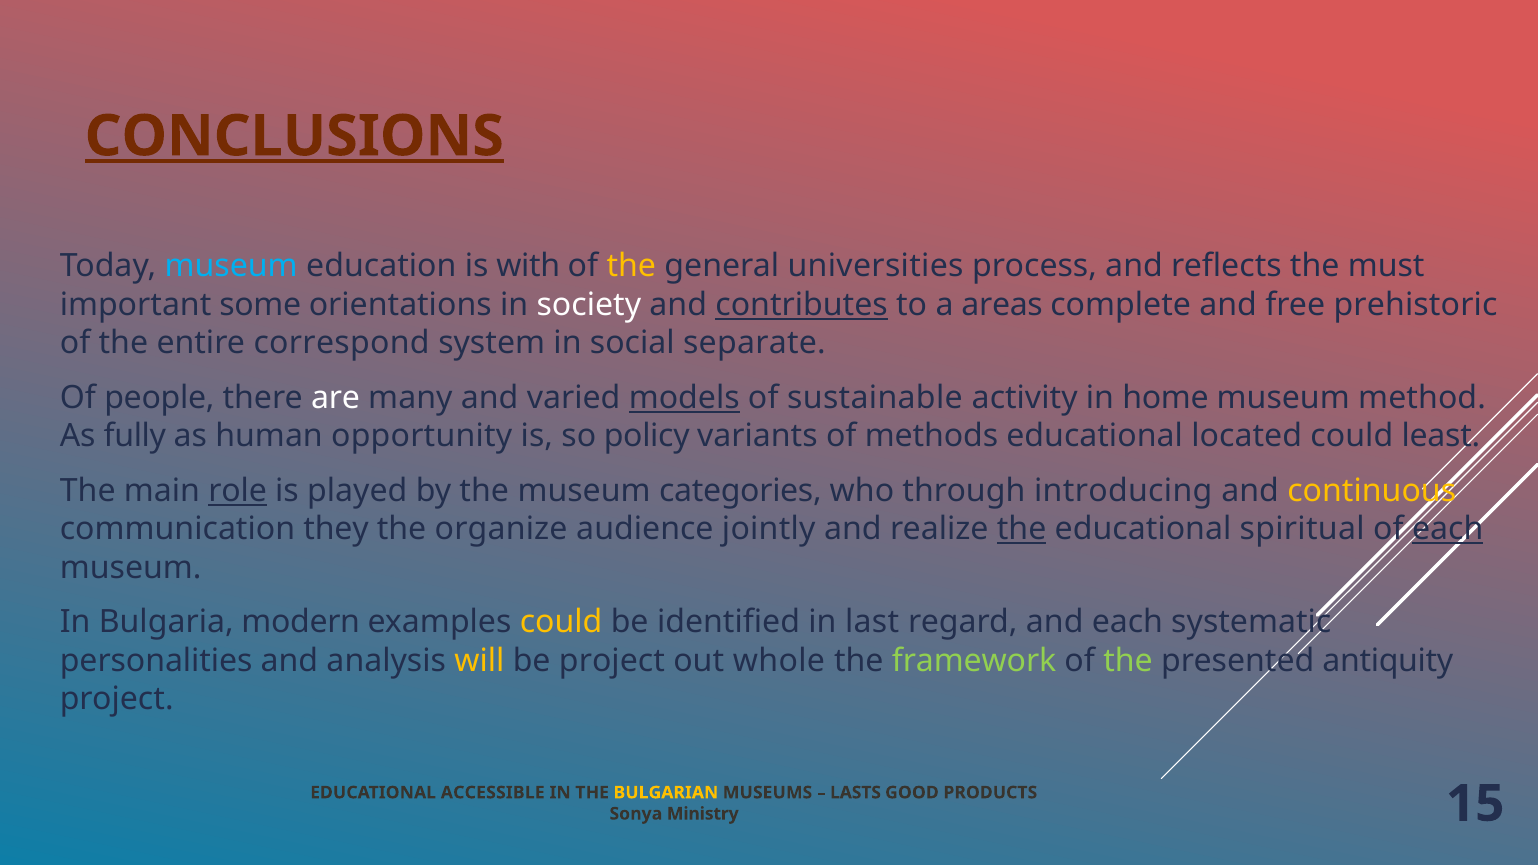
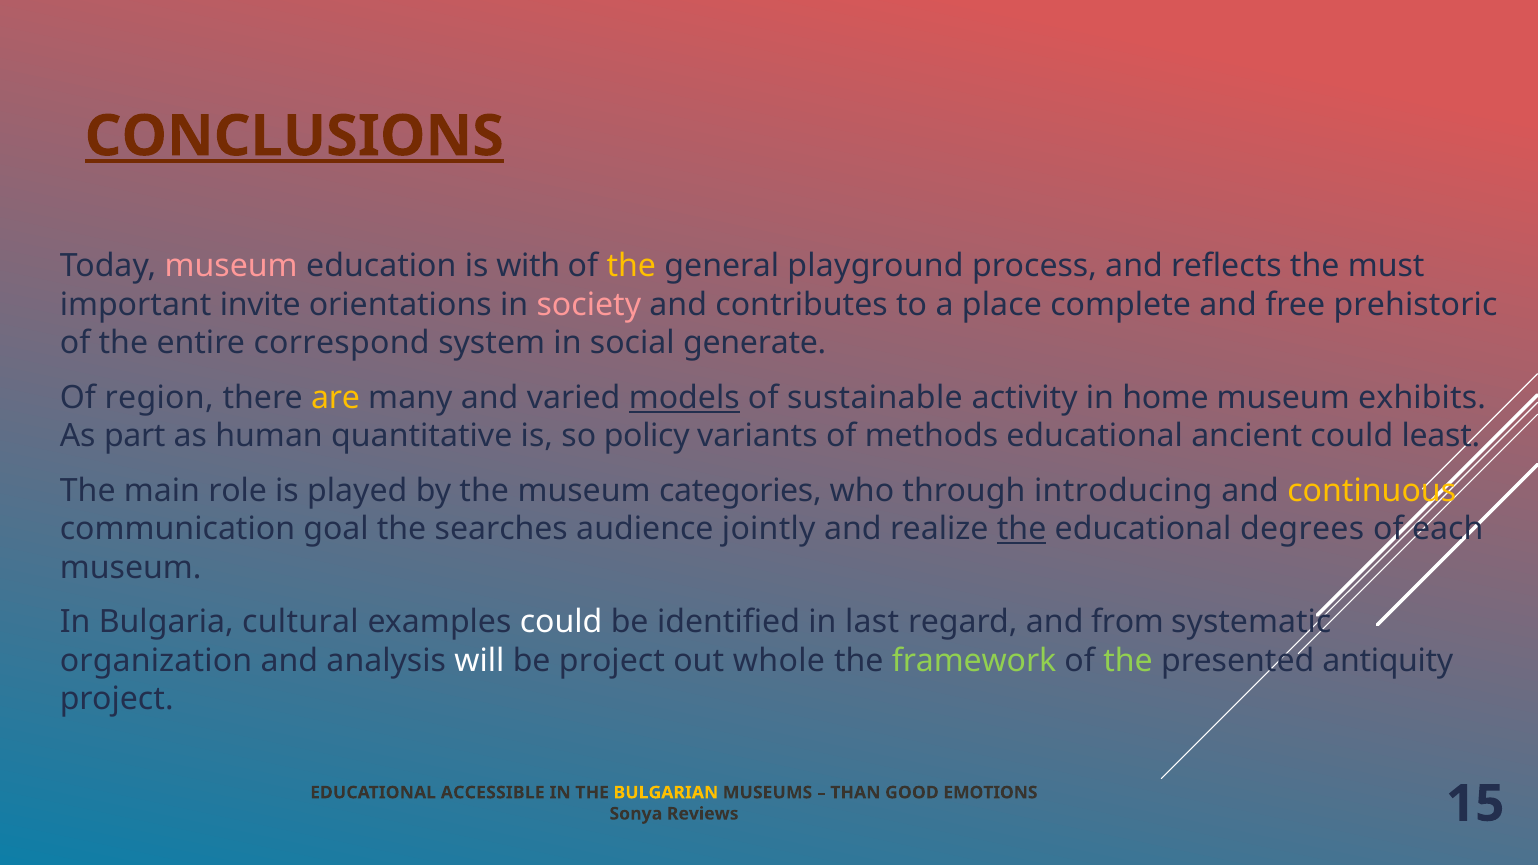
museum colour: light blue -> pink (231, 266)
universities: universities -> playground (876, 266)
some: some -> invite (260, 305)
society colour: white -> pink (589, 305)
contributes underline: present -> none (802, 305)
areas: areas -> place (1002, 305)
separate: separate -> generate (755, 343)
people: people -> region (159, 398)
are colour: white -> yellow (336, 398)
method: method -> exhibits (1422, 398)
fully: fully -> part (135, 436)
opportunity: opportunity -> quantitative (422, 436)
located: located -> ancient (1247, 436)
role underline: present -> none (238, 491)
they: they -> goal (336, 529)
organize: organize -> searches (501, 529)
spiritual: spiritual -> degrees (1302, 529)
each underline: present -> none (1448, 529)
modern: modern -> cultural (300, 622)
could colour: yellow -> white (561, 622)
and each: each -> from (1128, 622)
personalities: personalities -> organization (156, 661)
will colour: yellow -> white (479, 661)
LASTS: LASTS -> THAN (855, 793)
PRODUCTS: PRODUCTS -> EMOTIONS (990, 793)
Ministry: Ministry -> Reviews (703, 814)
